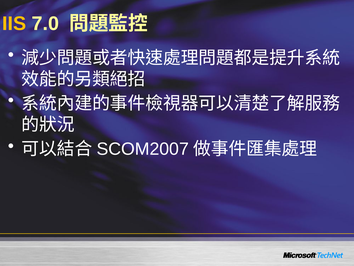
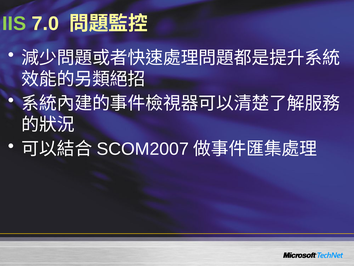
IIS colour: yellow -> light green (14, 23)
